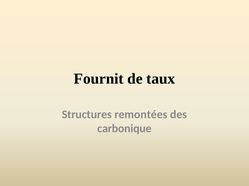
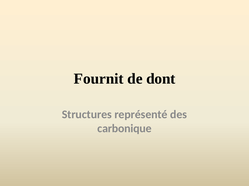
taux: taux -> dont (161, 79)
remontées: remontées -> représenté (141, 115)
